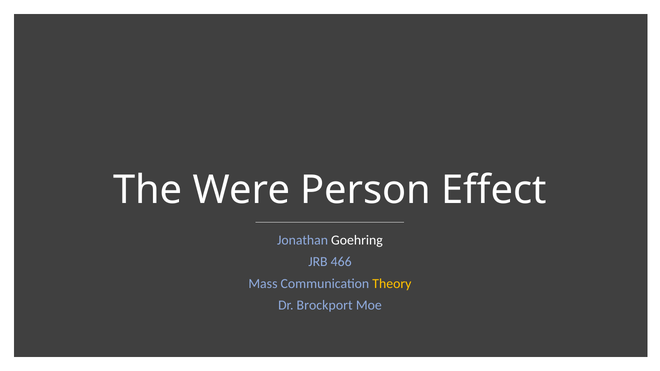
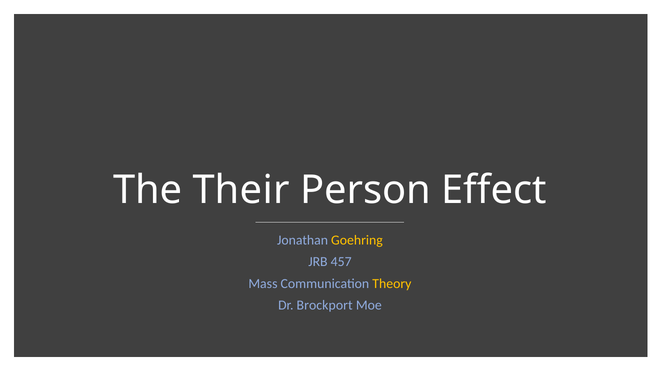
Were: Were -> Their (241, 190)
Goehring colour: white -> yellow (357, 240)
466: 466 -> 457 (341, 262)
